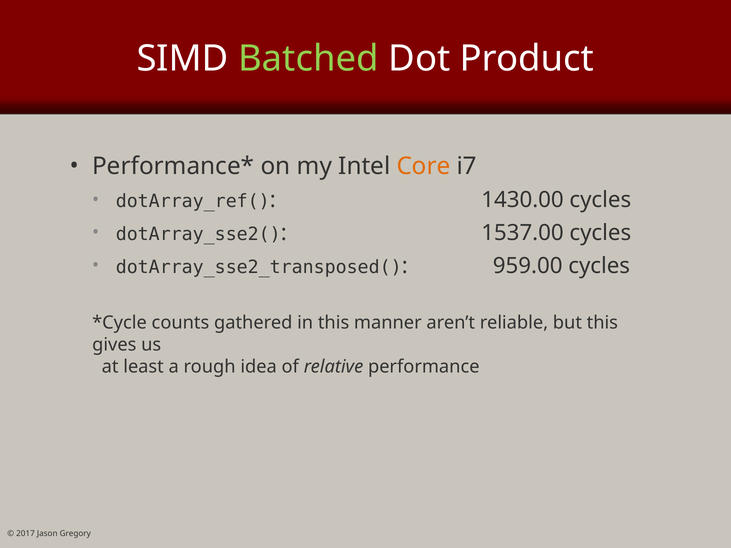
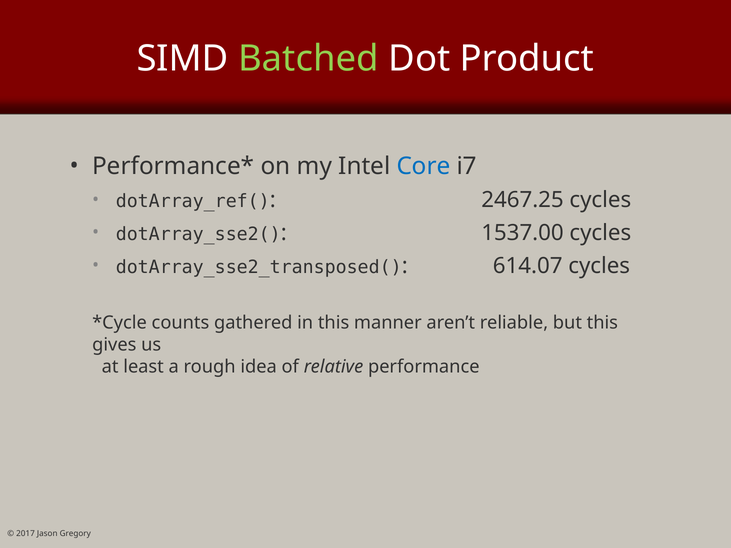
Core colour: orange -> blue (424, 166)
1430.00: 1430.00 -> 2467.25 (523, 200)
959.00: 959.00 -> 614.07 (528, 266)
